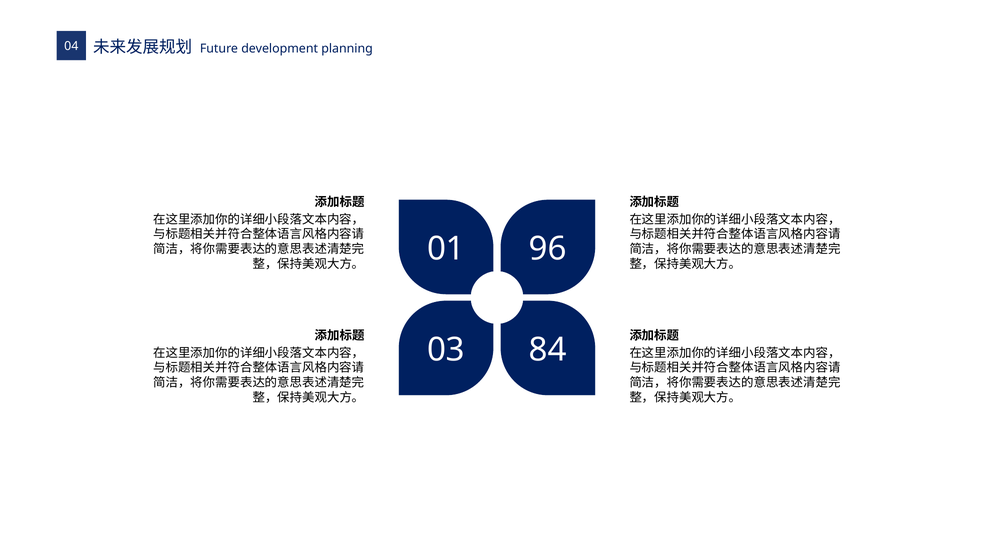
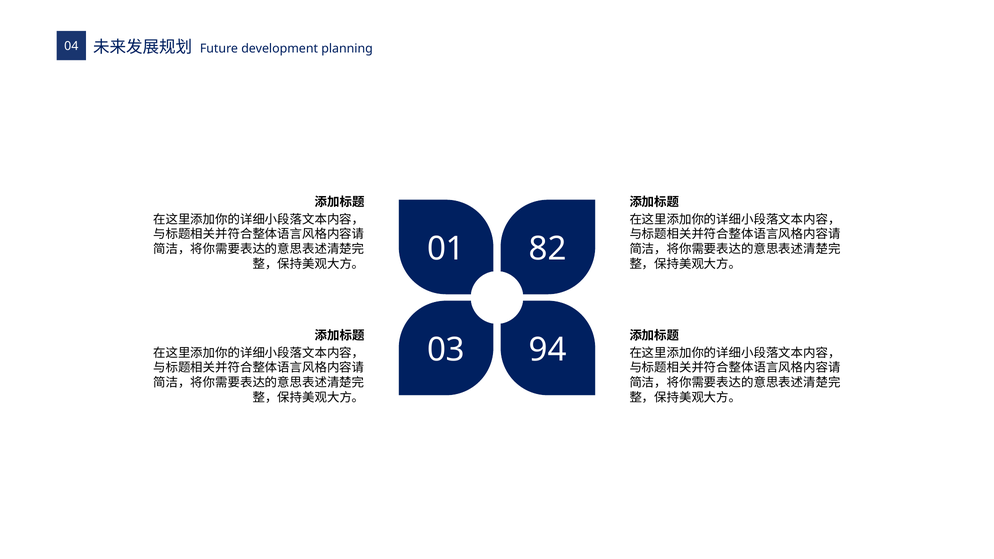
96: 96 -> 82 (548, 249)
84: 84 -> 94 (548, 350)
